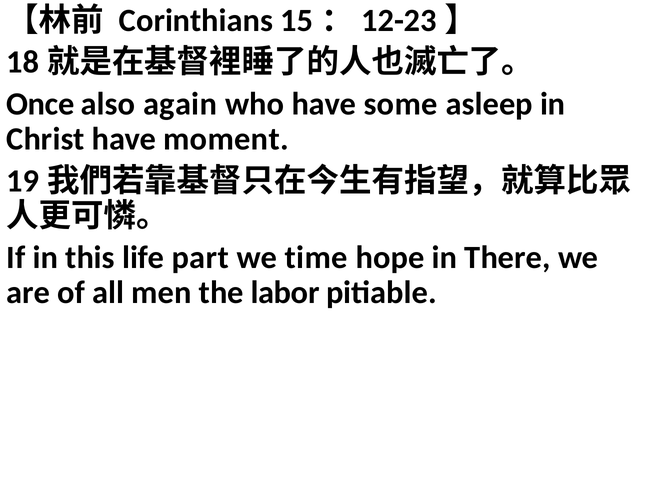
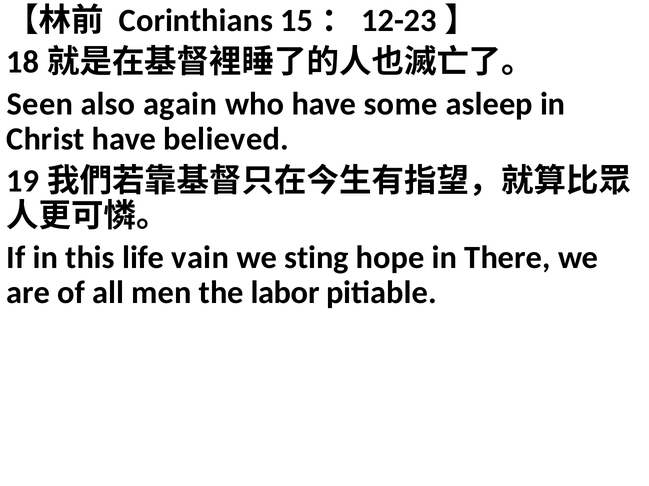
Once: Once -> Seen (40, 104)
moment: moment -> believed (226, 139)
part: part -> vain (200, 258)
time: time -> sting (317, 258)
